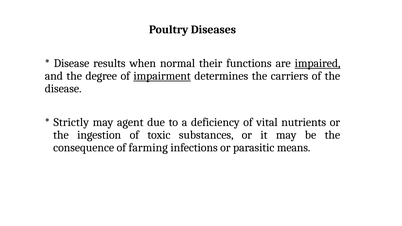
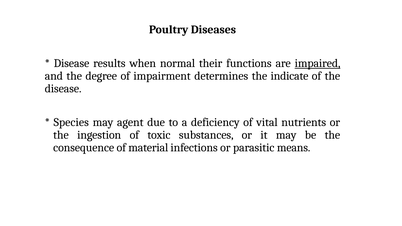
impairment underline: present -> none (162, 76)
carriers: carriers -> indicate (290, 76)
Strictly: Strictly -> Species (71, 122)
farming: farming -> material (148, 148)
